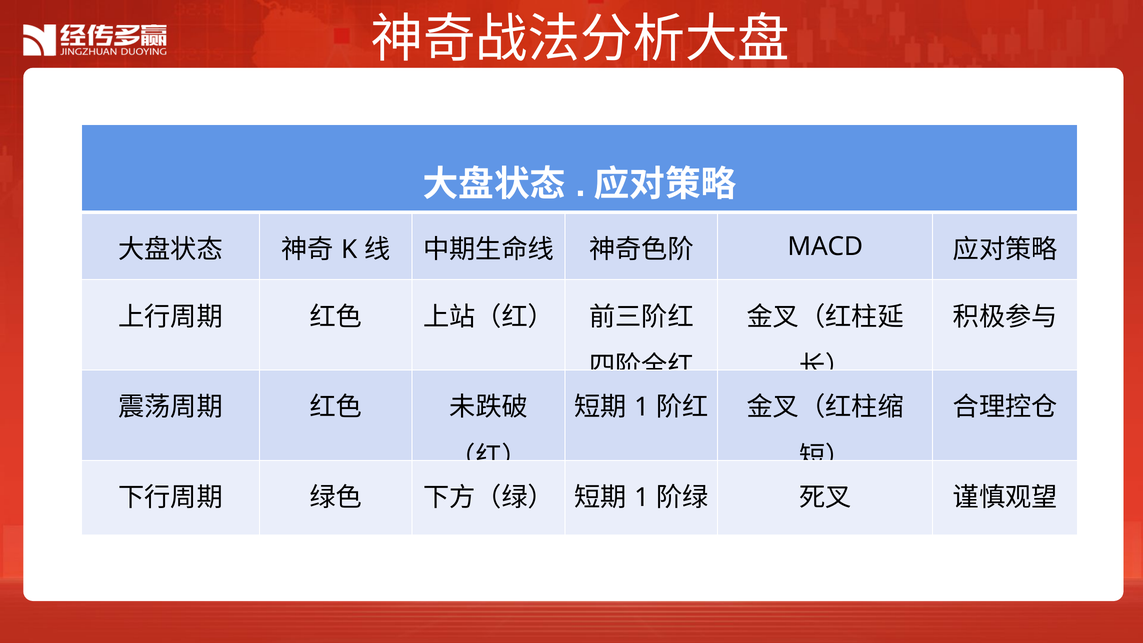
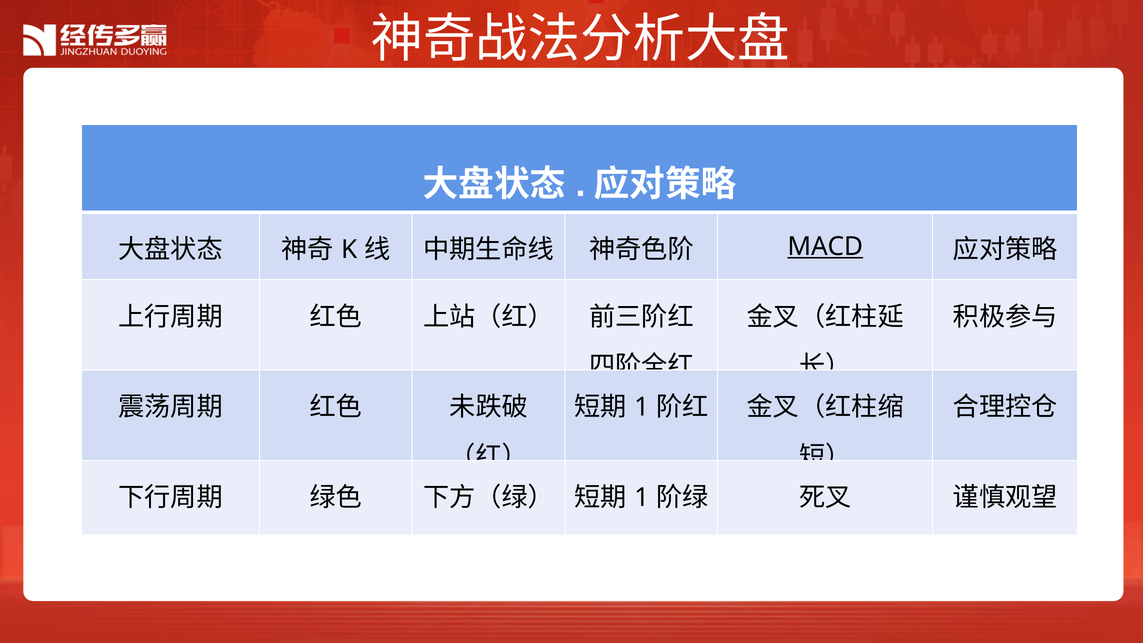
MACD underline: none -> present (825, 247)
